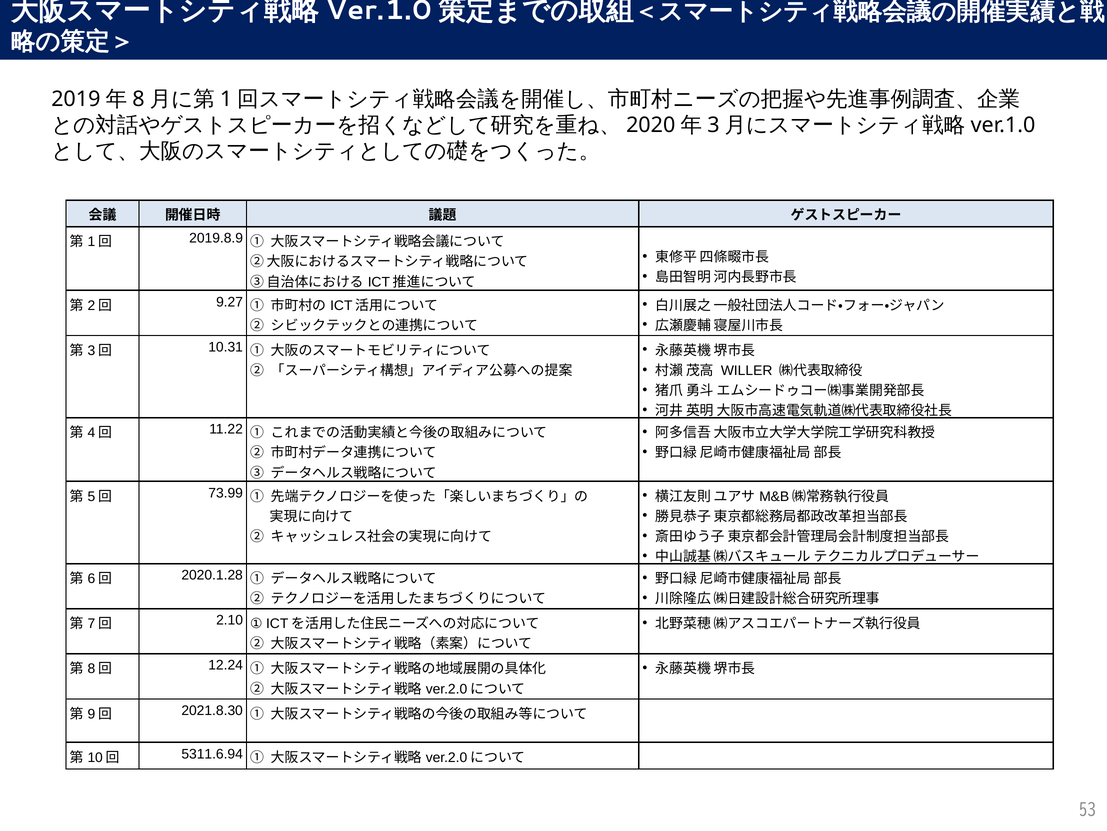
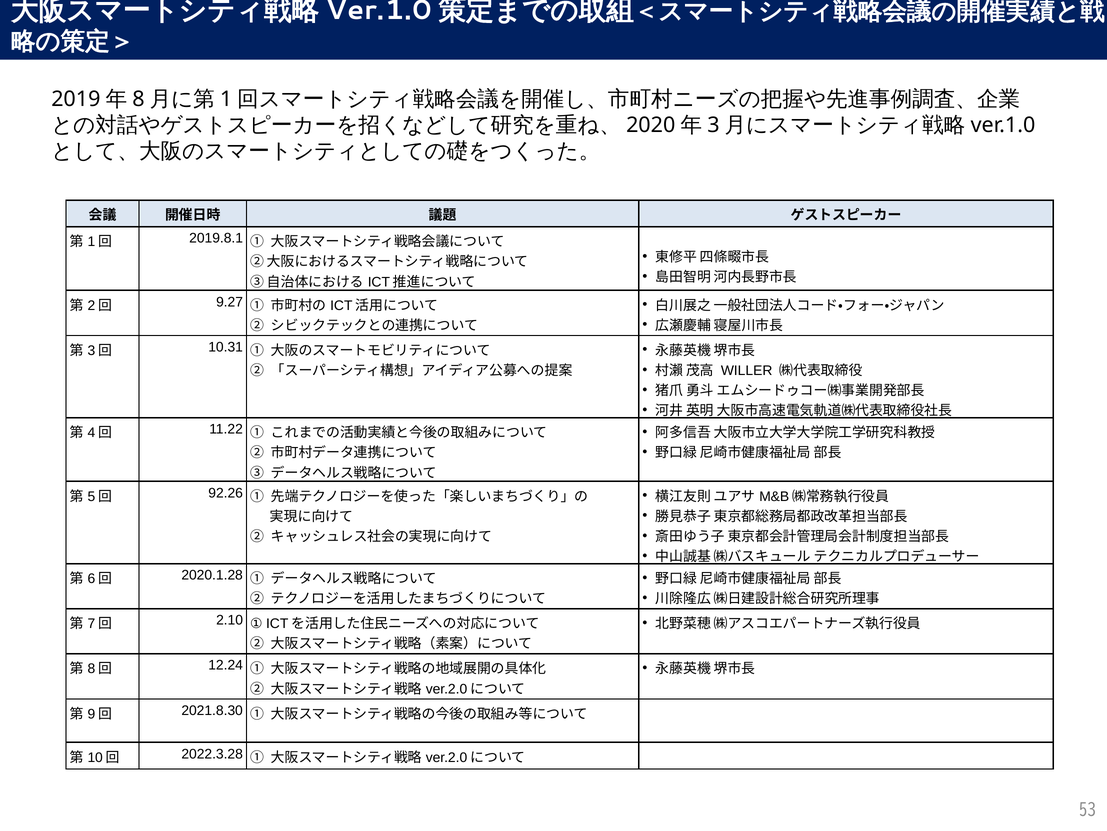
2019.8.9: 2019.8.9 -> 2019.8.1 (216, 238)
73.99: 73.99 -> 92.26 (226, 493)
5311.6.94: 5311.6.94 -> 2022.3.28 (212, 753)
